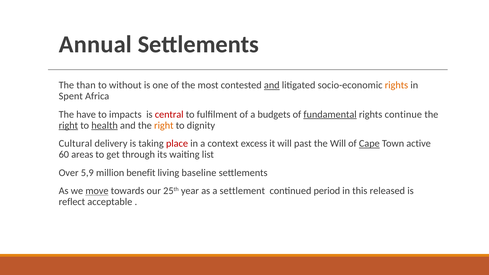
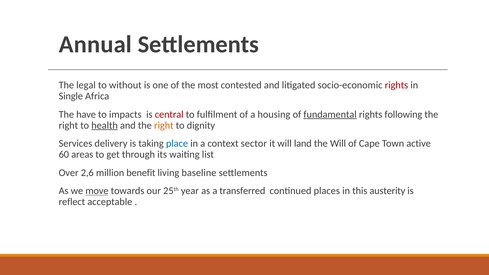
than: than -> legal (86, 85)
and underline: present -> none (272, 85)
rights colour: orange -> red (396, 85)
Spent: Spent -> Single (71, 96)
budgets: budgets -> housing (274, 114)
continue: continue -> following (403, 114)
right underline: present -> none (68, 125)
Cultural: Cultural -> Services (75, 144)
place colour: red -> blue (177, 144)
excess: excess -> sector (254, 144)
past: past -> land (303, 144)
Cape underline: present -> none (369, 144)
5,9: 5,9 -> 2,6 (87, 173)
settlement: settlement -> transferred (242, 191)
period: period -> places (327, 191)
released: released -> austerity (387, 191)
